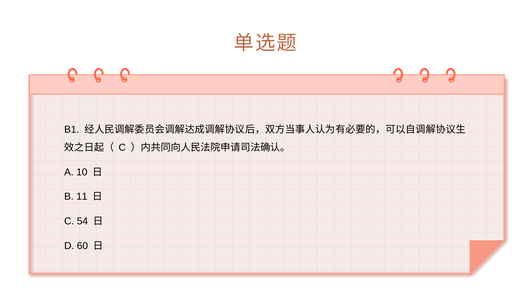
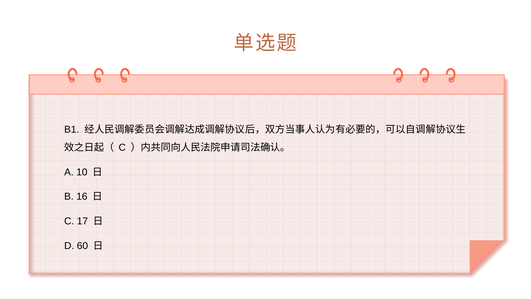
11: 11 -> 16 (82, 196)
54: 54 -> 17 (82, 221)
